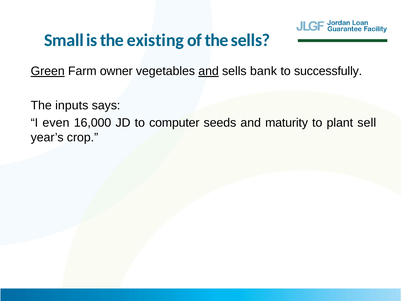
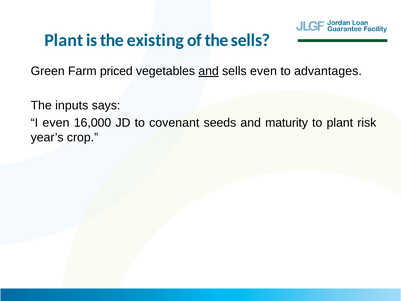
Small: Small -> Plant (64, 40)
Green underline: present -> none (48, 71)
owner: owner -> priced (116, 71)
sells bank: bank -> even (264, 71)
successfully: successfully -> advantages (328, 71)
computer: computer -> covenant (174, 123)
sell: sell -> risk (367, 123)
